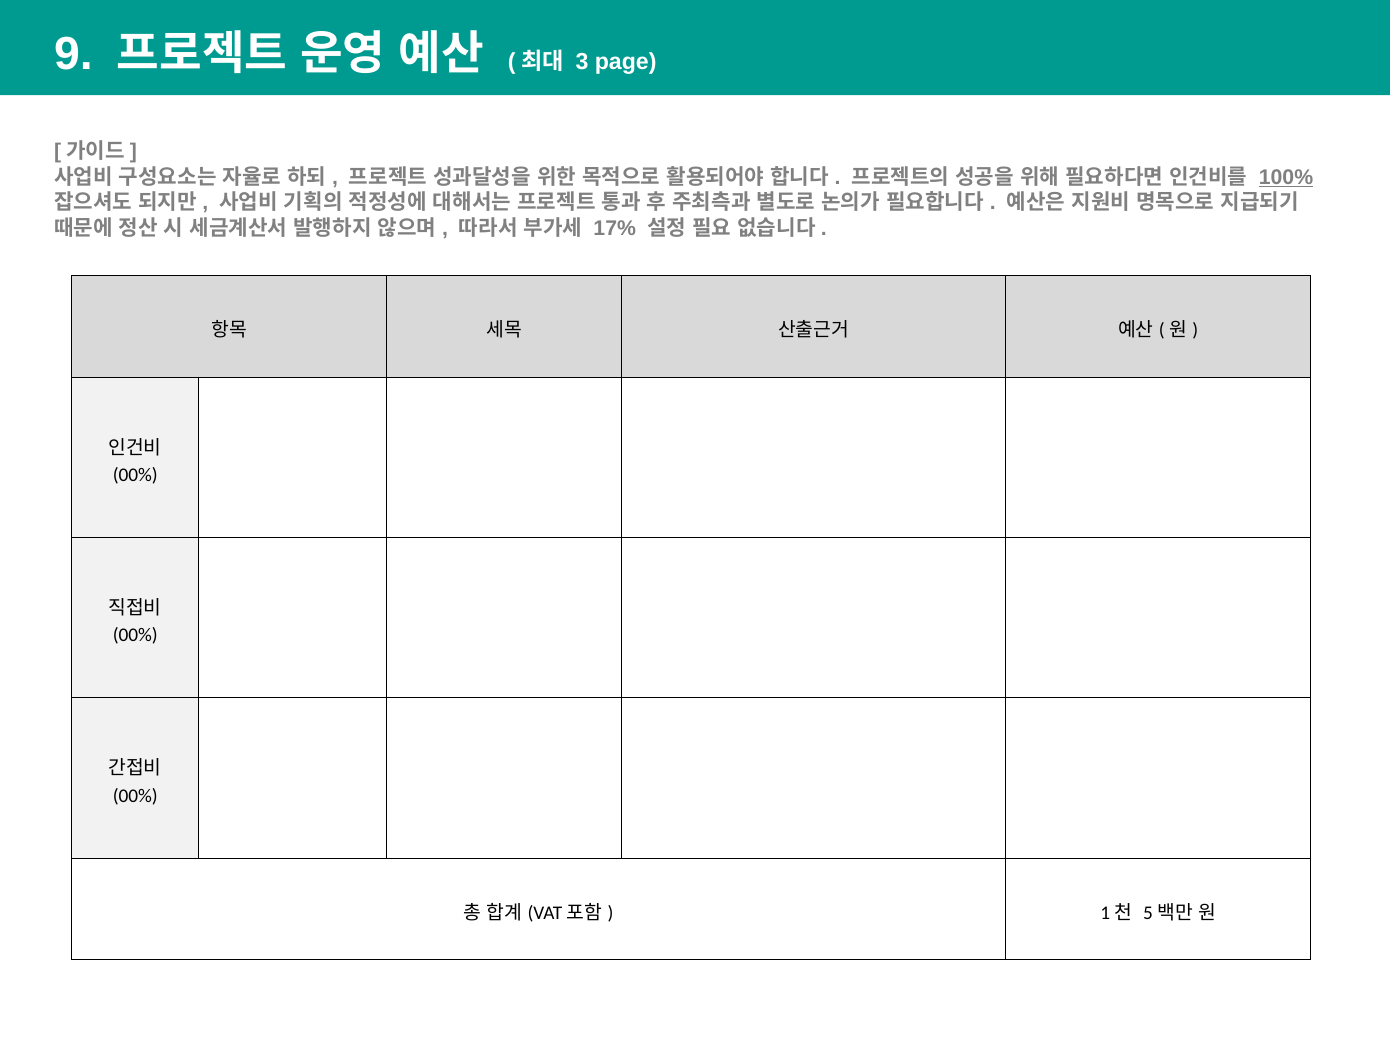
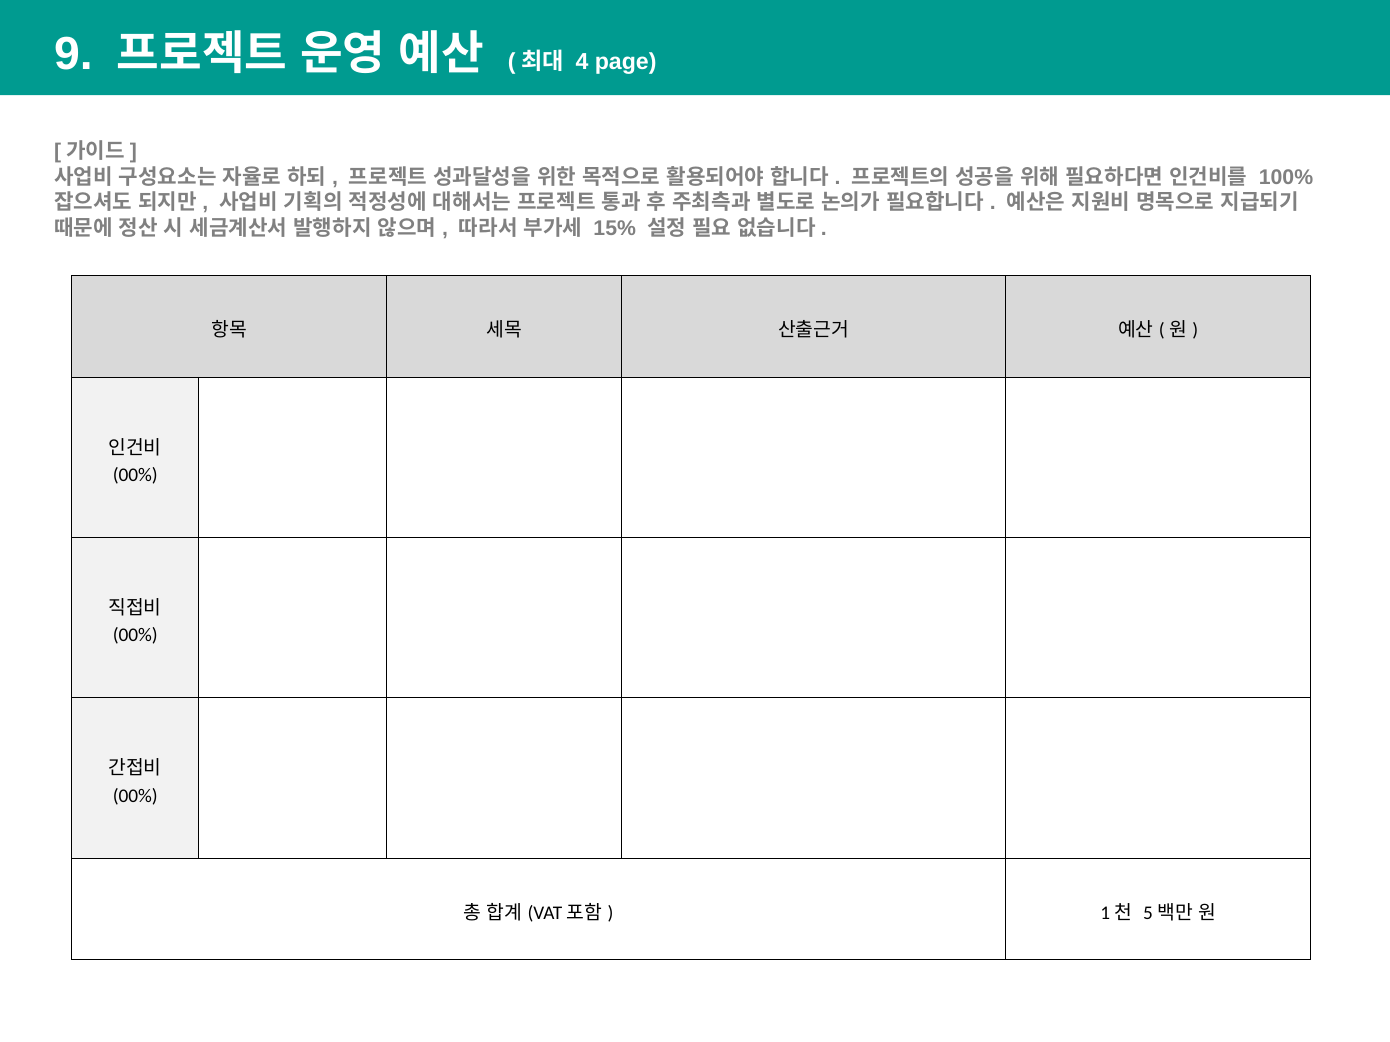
3: 3 -> 4 (582, 62)
100% underline: present -> none (1286, 177)
17%: 17% -> 15% (615, 228)
